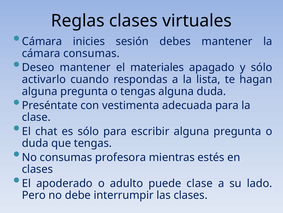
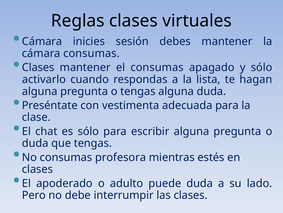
Deseo: Deseo -> Clases (38, 67)
el materiales: materiales -> consumas (157, 67)
puede clase: clase -> duda (200, 183)
